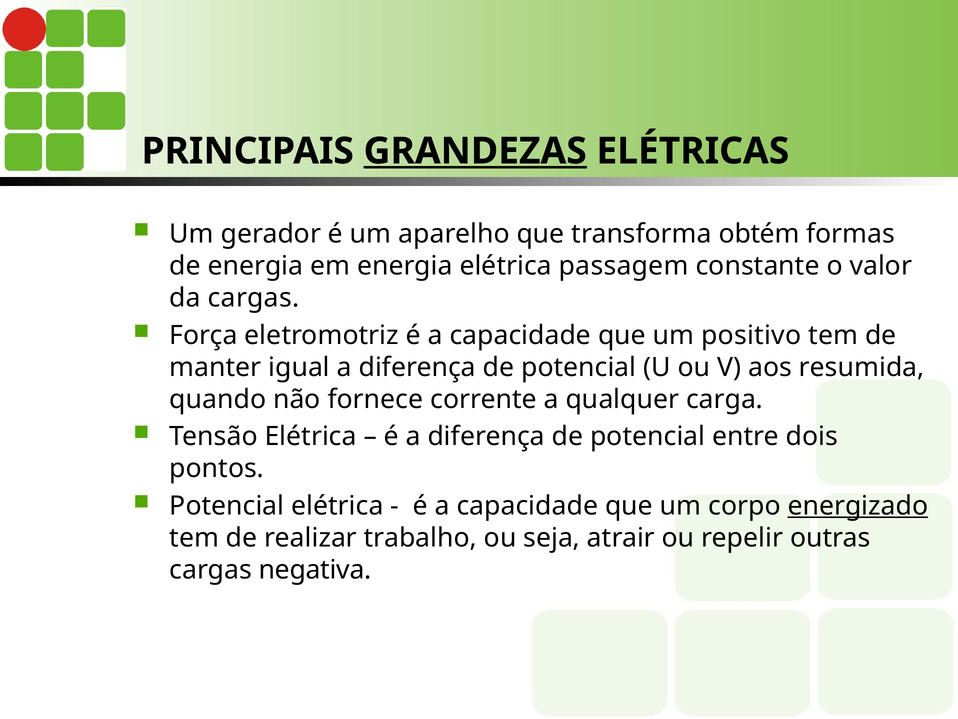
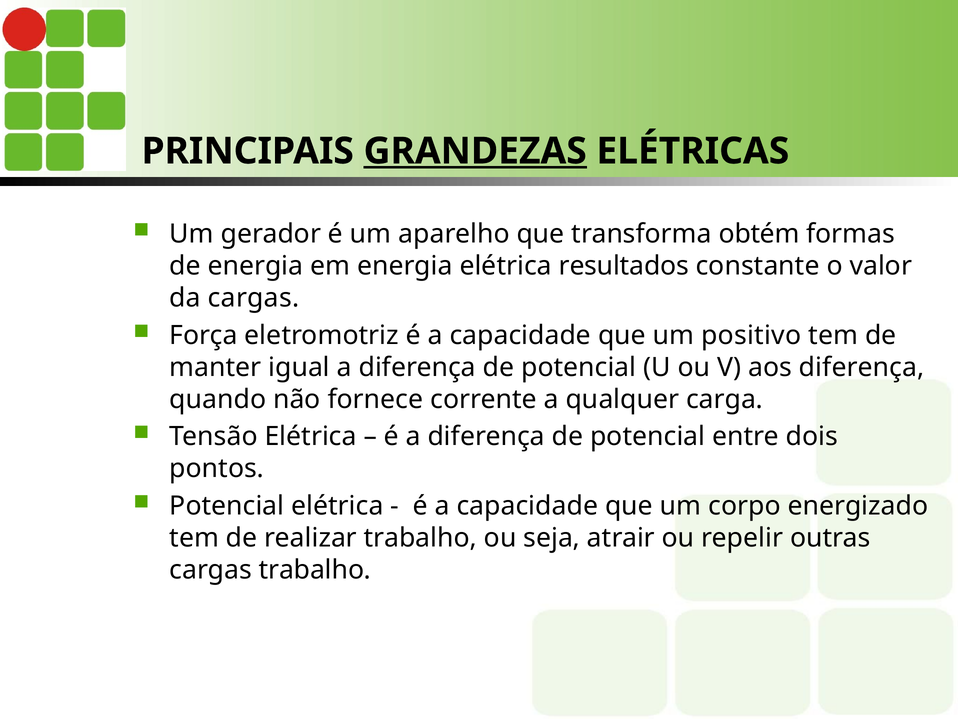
passagem: passagem -> resultados (624, 266)
aos resumida: resumida -> diferença (862, 367)
energizado underline: present -> none (858, 506)
cargas negativa: negativa -> trabalho (315, 569)
